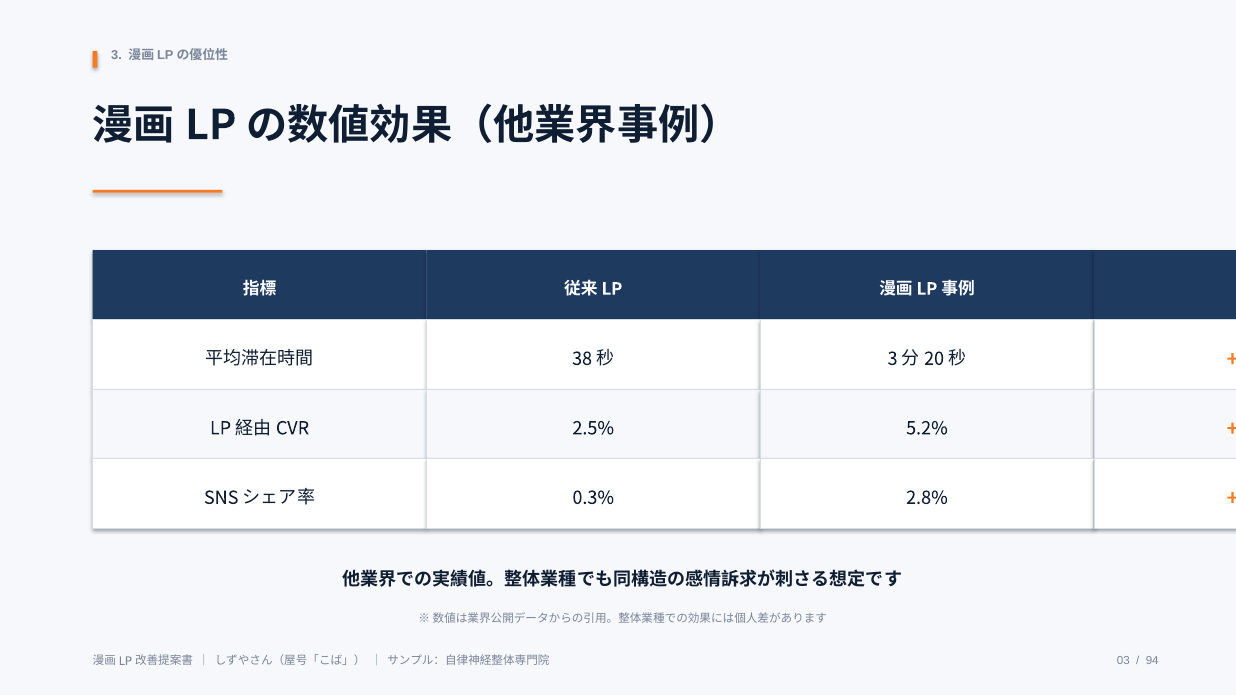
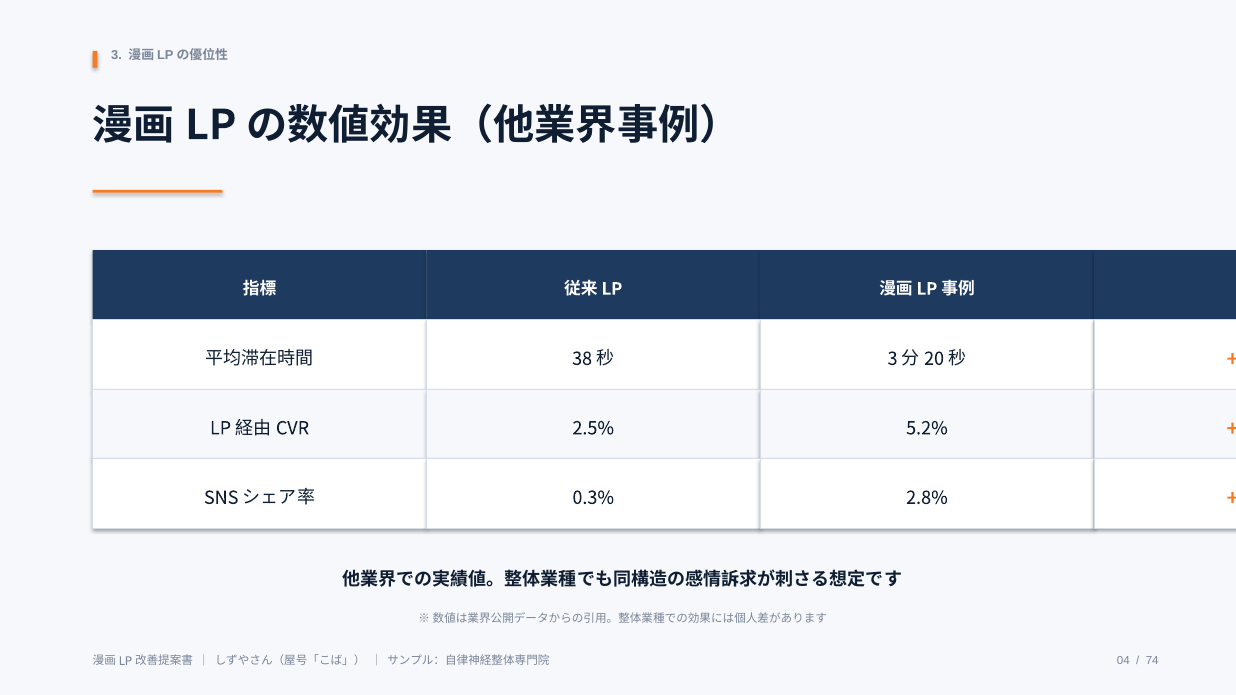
03: 03 -> 04 (1123, 661)
94: 94 -> 74 (1152, 661)
